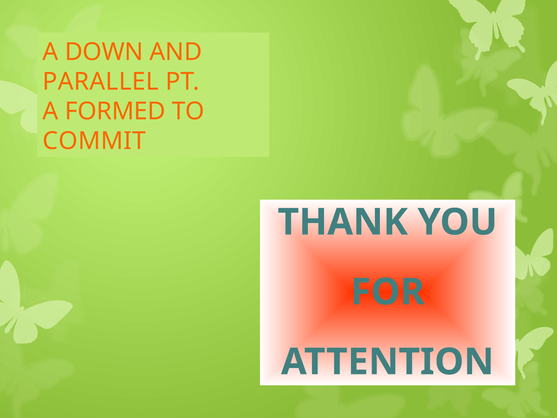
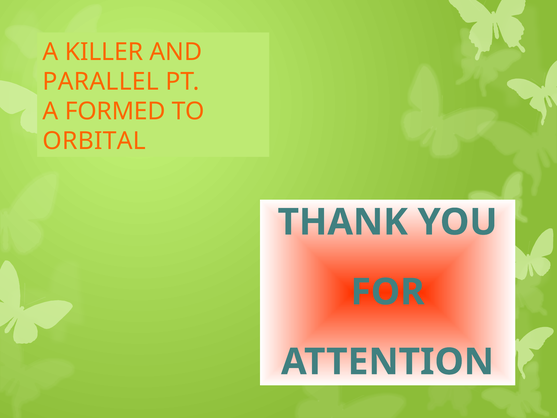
DOWN: DOWN -> KILLER (104, 52)
COMMIT: COMMIT -> ORBITAL (94, 141)
